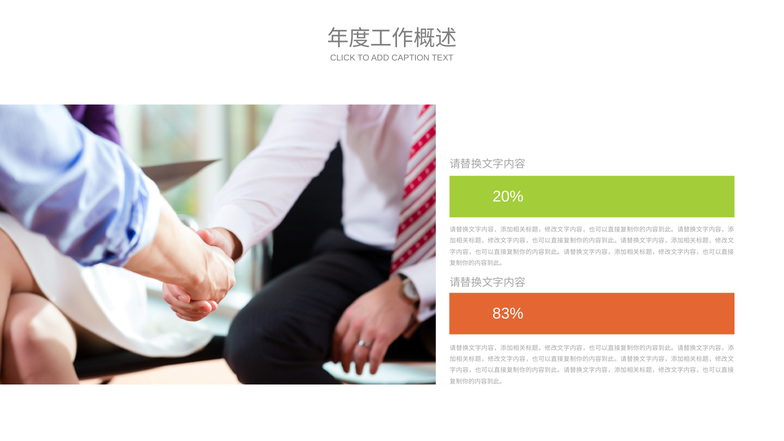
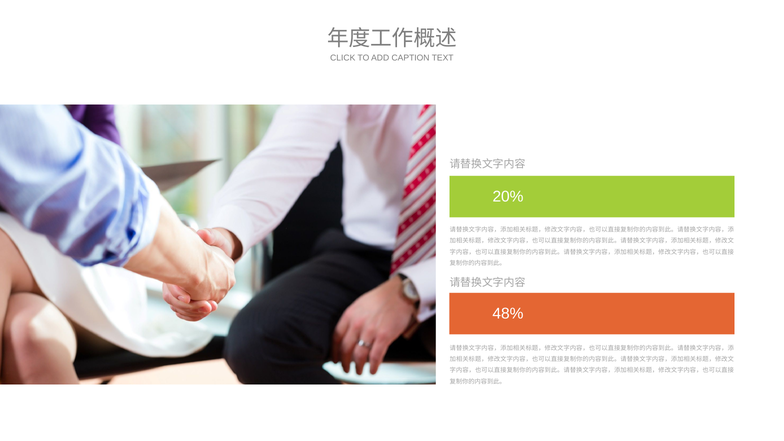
83%: 83% -> 48% (508, 314)
